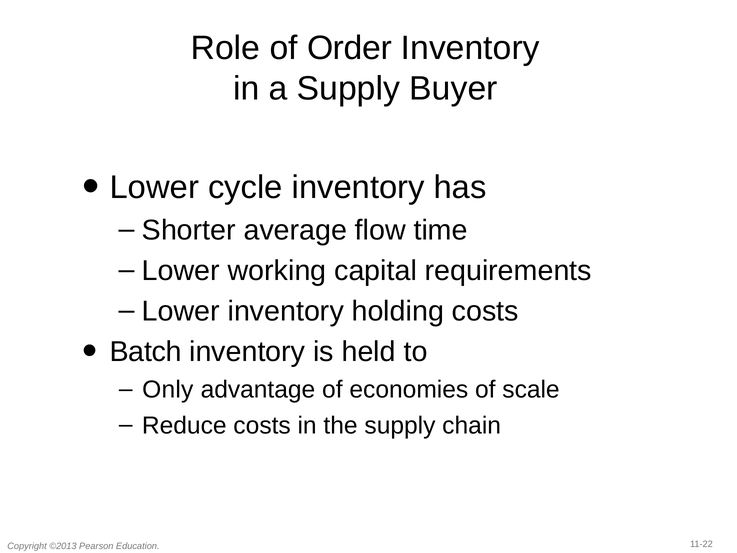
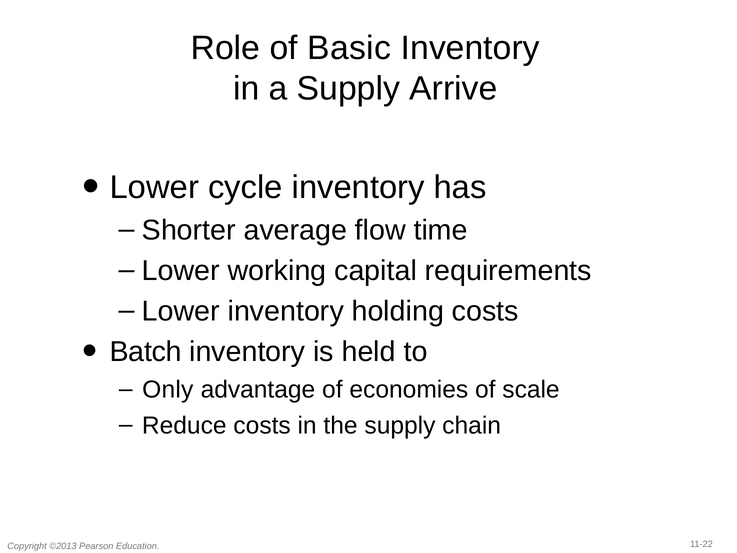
Order: Order -> Basic (349, 48)
Buyer: Buyer -> Arrive (454, 89)
